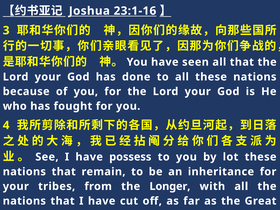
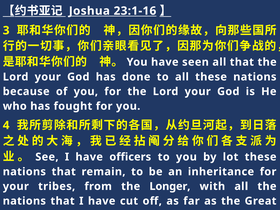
possess: possess -> officers (130, 157)
